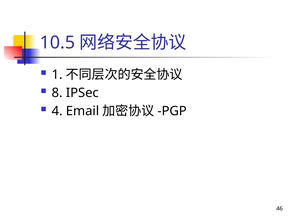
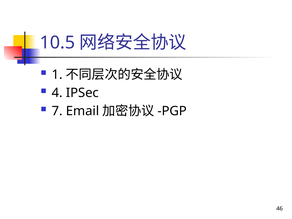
8: 8 -> 4 (57, 93)
4: 4 -> 7 (57, 111)
